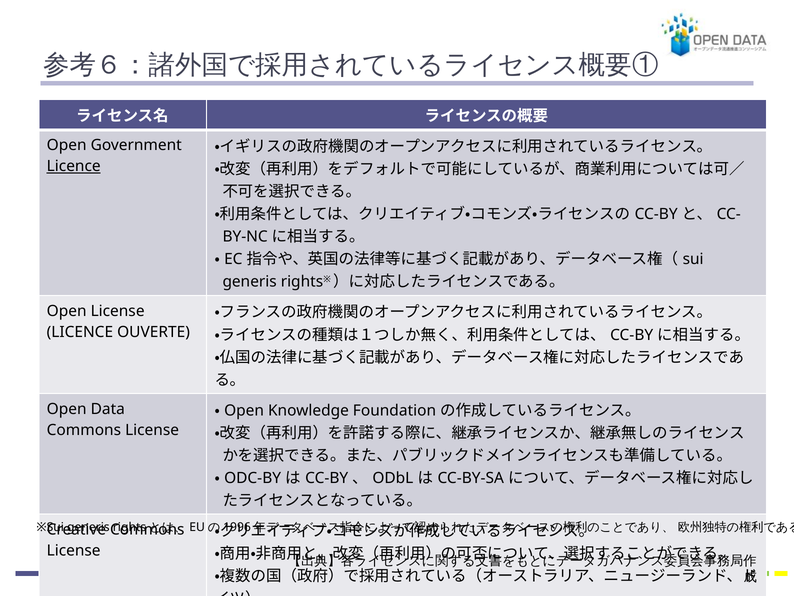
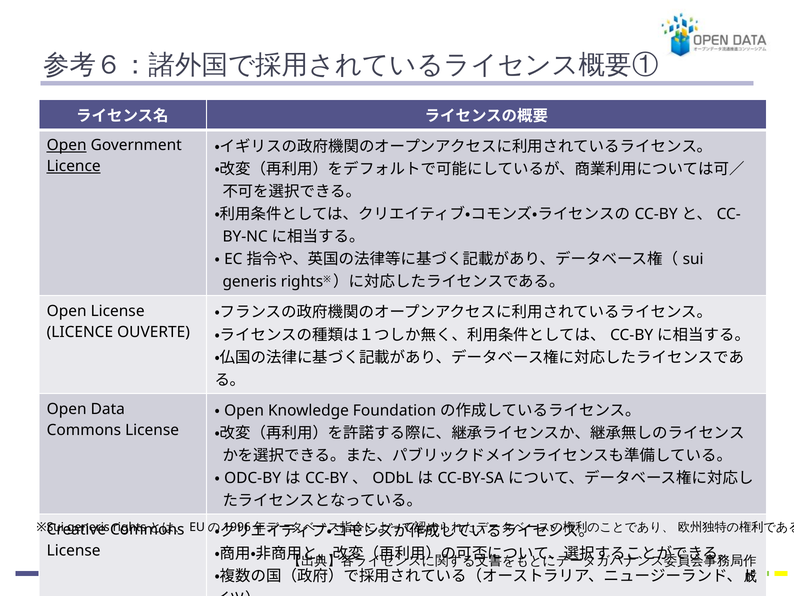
Open underline: none -> present (67, 145)
